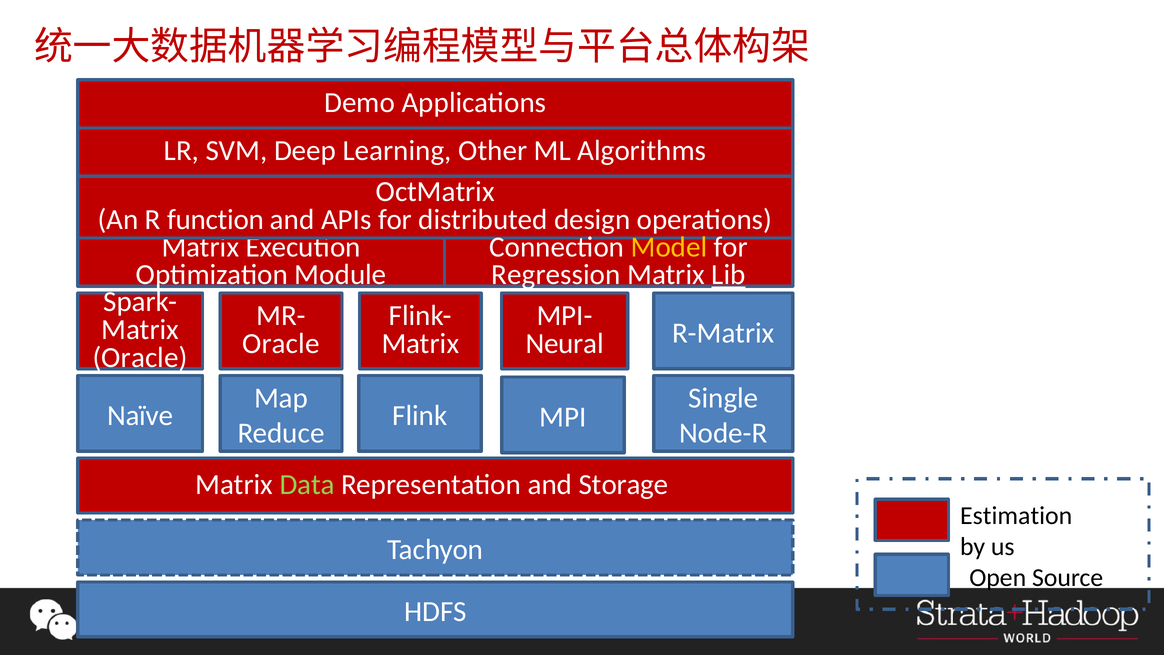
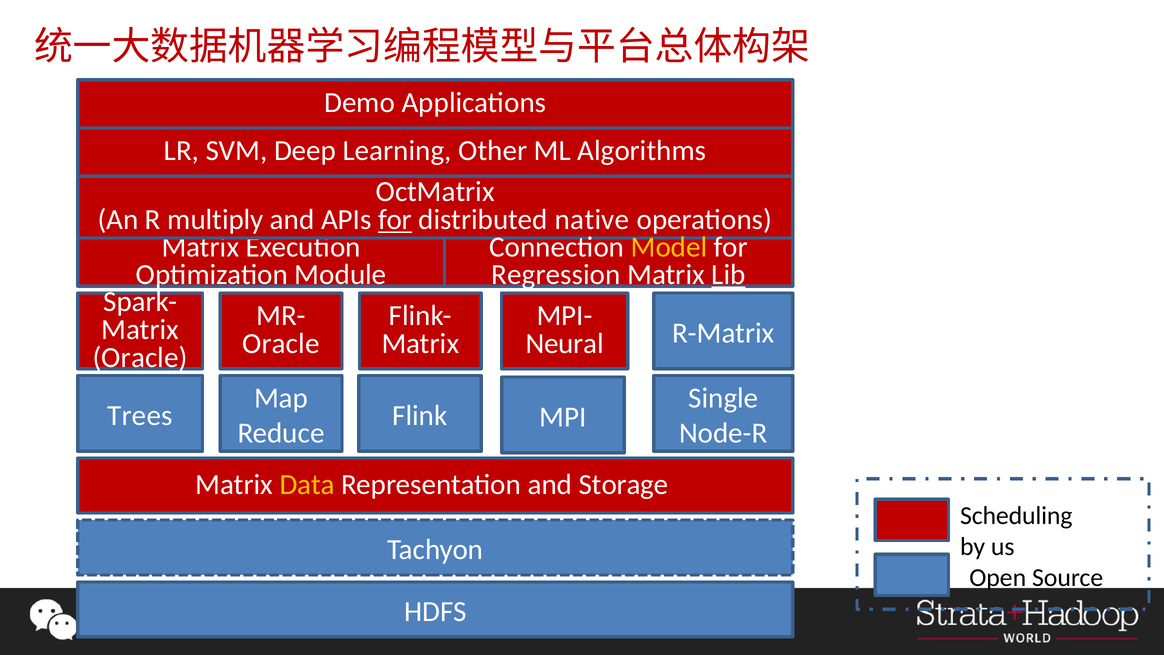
function: function -> multiply (215, 220)
for underline: none -> present (395, 220)
design: design -> native (592, 220)
Naïve: Naïve -> Trees (140, 415)
Data colour: light green -> yellow (307, 484)
Estimation: Estimation -> Scheduling (1016, 515)
